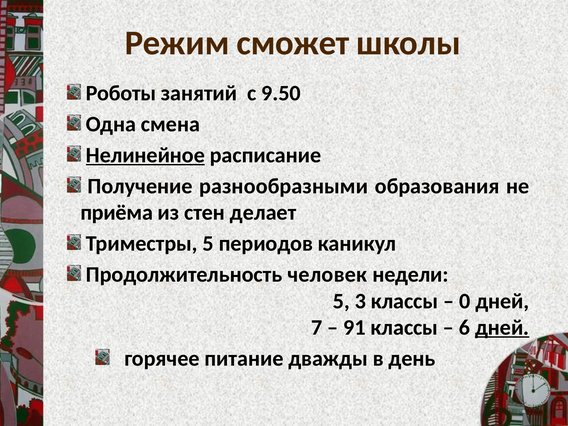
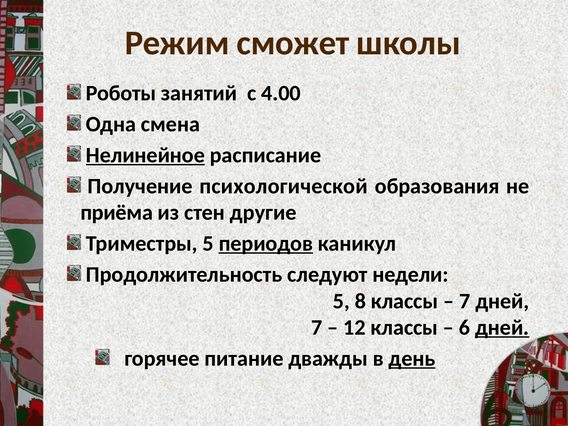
9.50: 9.50 -> 4.00 (281, 93)
разнообразными: разнообразными -> психологической (284, 186)
делает: делает -> другие (263, 213)
периодов underline: none -> present (266, 244)
человек: человек -> следуют (327, 275)
3: 3 -> 8 (360, 301)
0: 0 -> 7 (465, 301)
91: 91 -> 12 (354, 328)
день underline: none -> present (412, 359)
